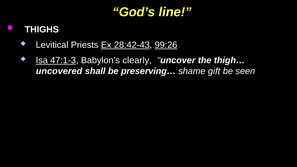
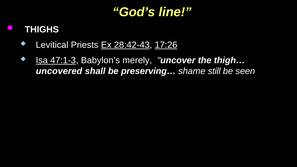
99:26: 99:26 -> 17:26 (166, 45)
clearly: clearly -> merely (137, 60)
gift: gift -> still (214, 71)
